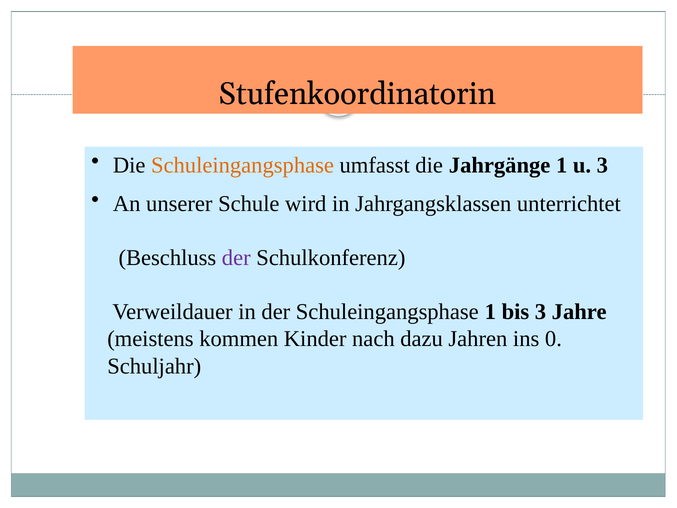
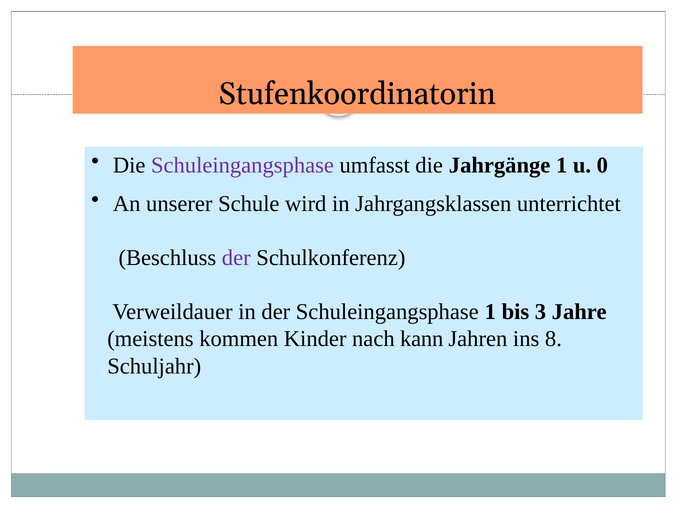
Schuleingangsphase colour: orange -> purple (242, 165)
u 3: 3 -> 0 (602, 165)
dazu: dazu -> kann (422, 339)
0: 0 -> 8 (553, 339)
